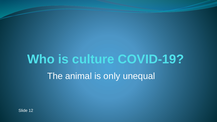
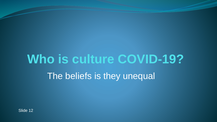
animal: animal -> beliefs (79, 76)
only: only -> they (112, 76)
